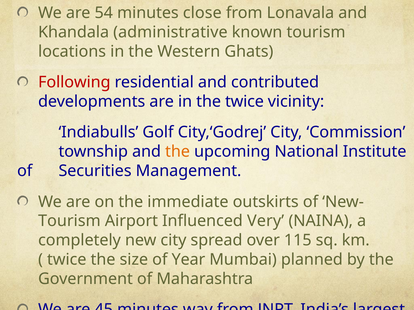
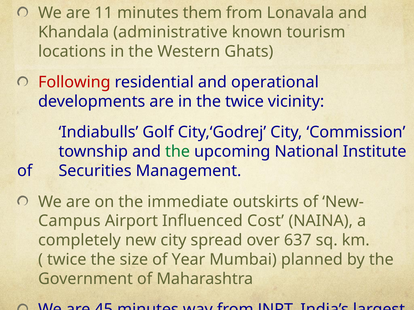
54: 54 -> 11 (104, 13)
close: close -> them (202, 13)
contributed: contributed -> operational (275, 82)
the colour: orange -> green (178, 152)
Tourism: Tourism -> Campus (69, 221)
Very: Very -> Cost (266, 221)
115: 115 -> 637 (298, 241)
